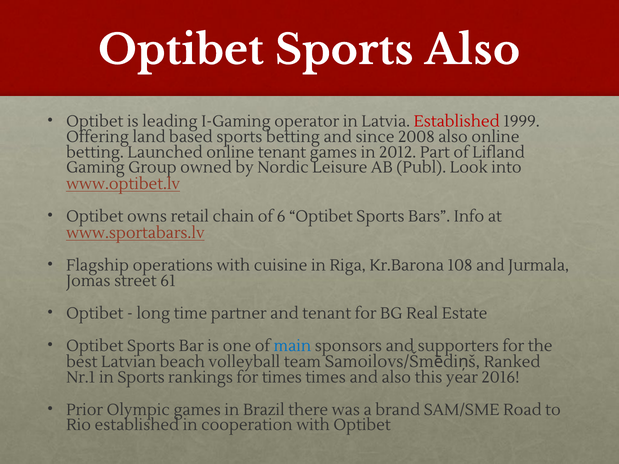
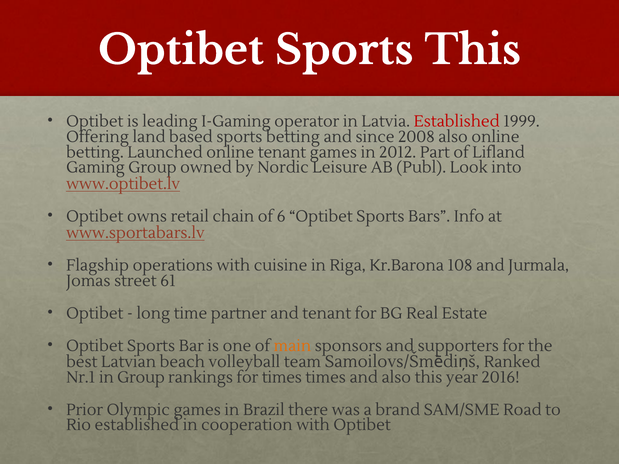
Sports Also: Also -> This (473, 51)
main colour: blue -> orange (292, 346)
in Sports: Sports -> Group (141, 377)
